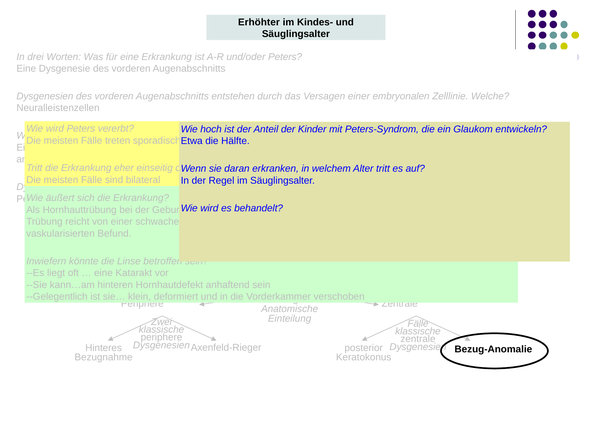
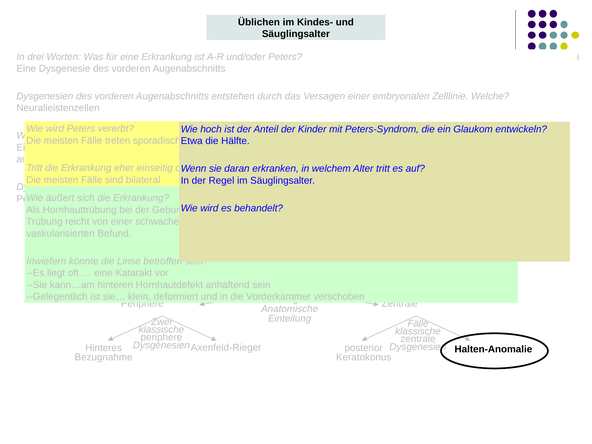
Erhöhter: Erhöhter -> Üblichen (259, 22)
Bezug-Anomalie: Bezug-Anomalie -> Halten-Anomalie (493, 349)
